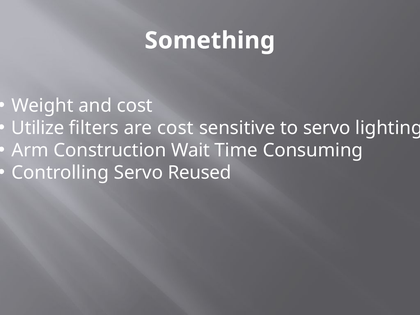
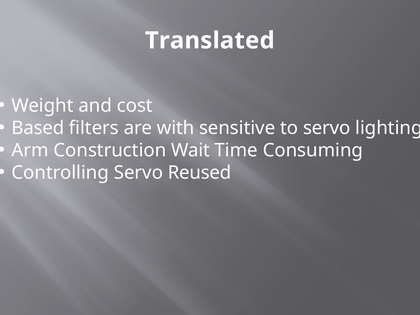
Something: Something -> Translated (210, 41)
Utilize: Utilize -> Based (38, 128)
are cost: cost -> with (176, 128)
